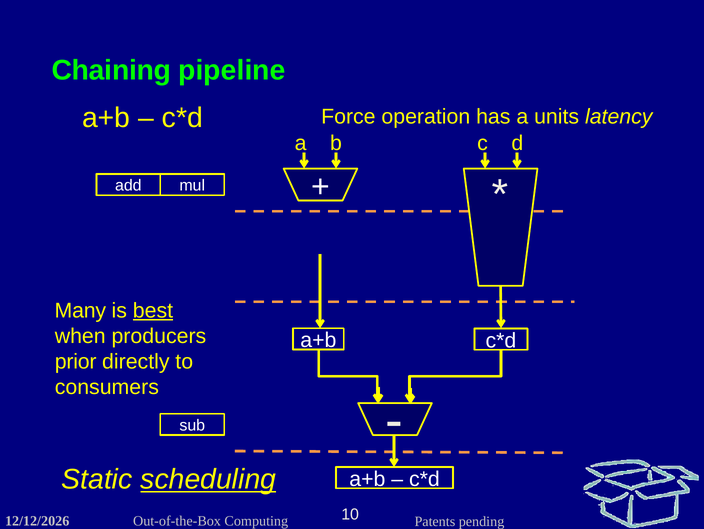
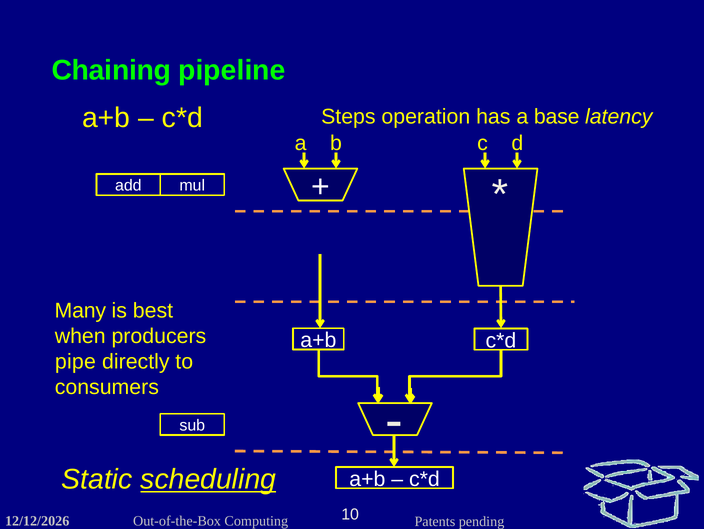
Force: Force -> Steps (348, 117)
units: units -> base (557, 117)
best underline: present -> none (153, 310)
prior: prior -> pipe (75, 361)
